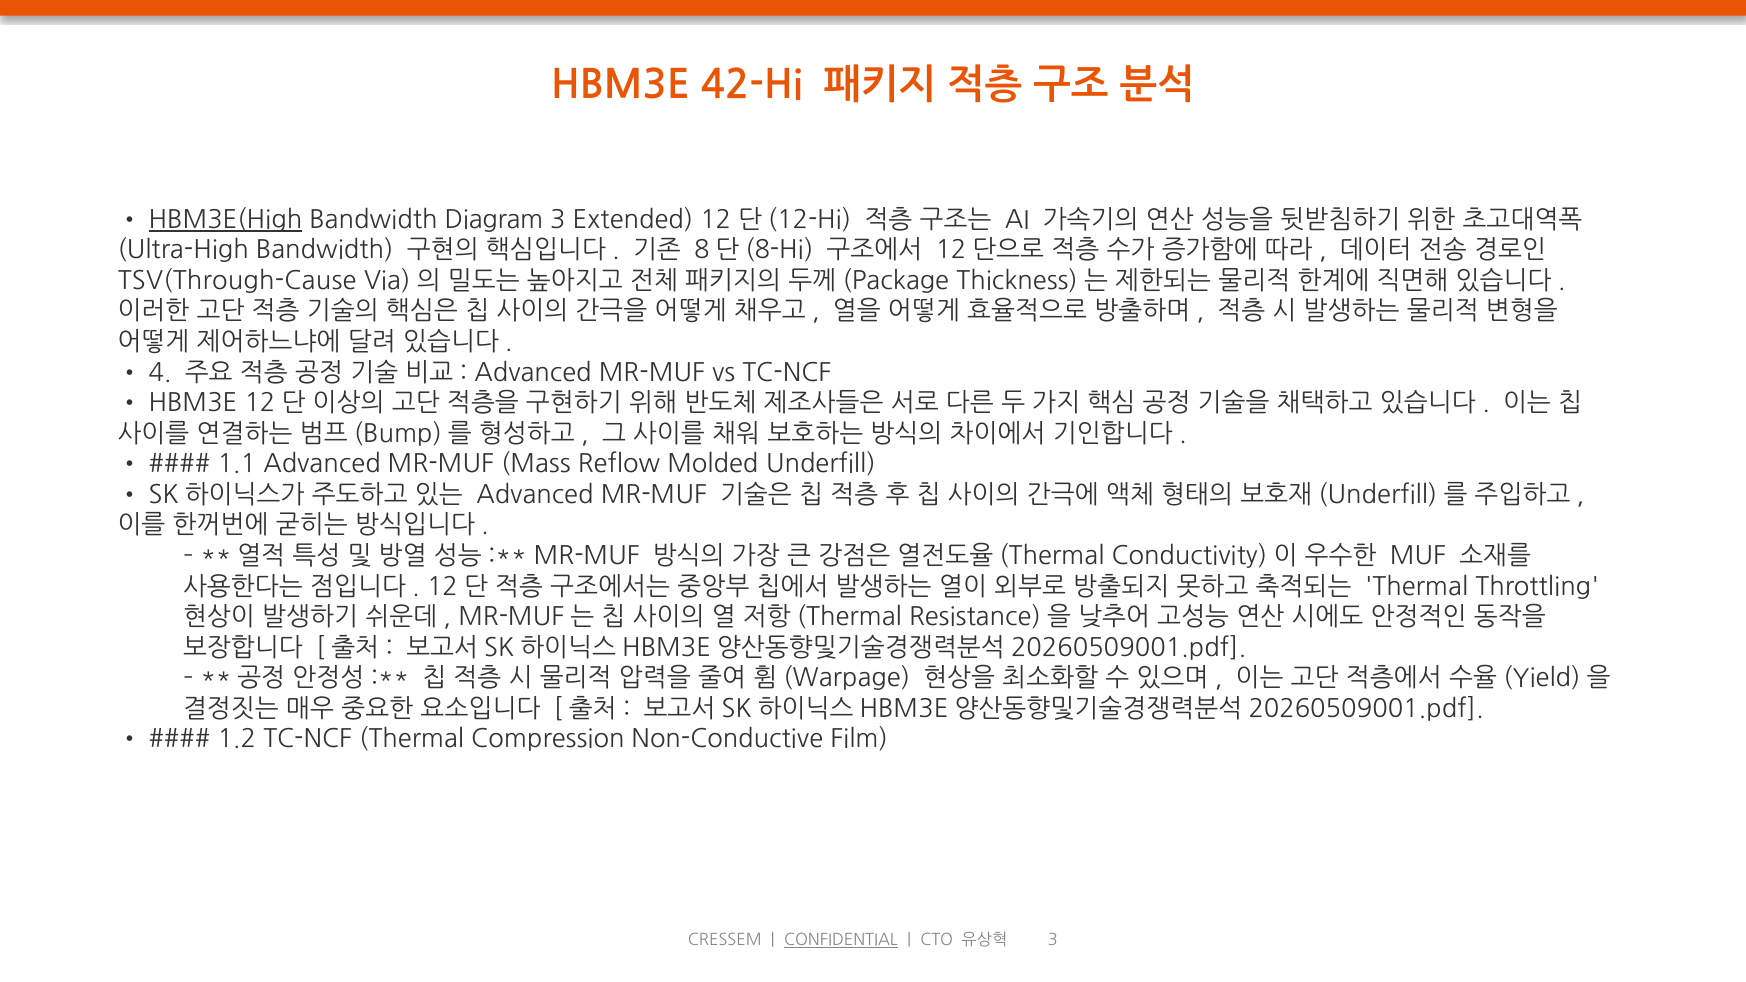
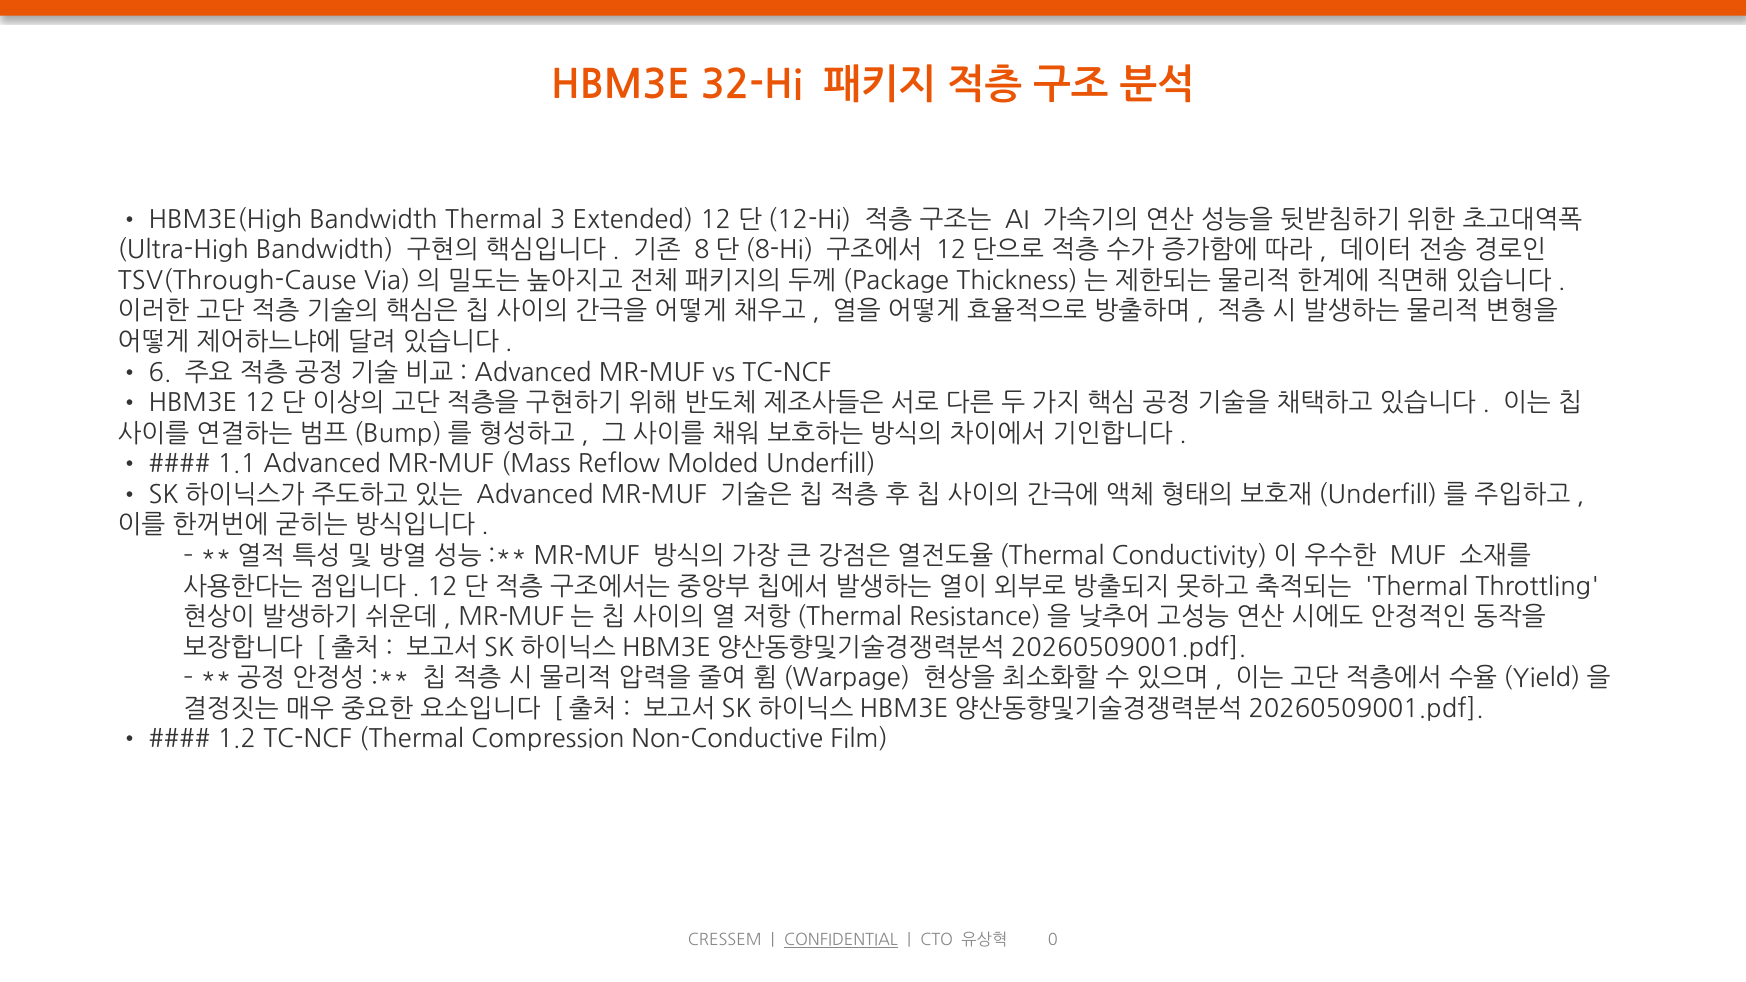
42-Hi: 42-Hi -> 32-Hi (752, 86)
HBM3E(High underline: present -> none (225, 220)
Bandwidth Diagram: Diagram -> Thermal (494, 220)
4: 4 -> 6 (160, 373)
3: 3 -> 0 (1053, 941)
